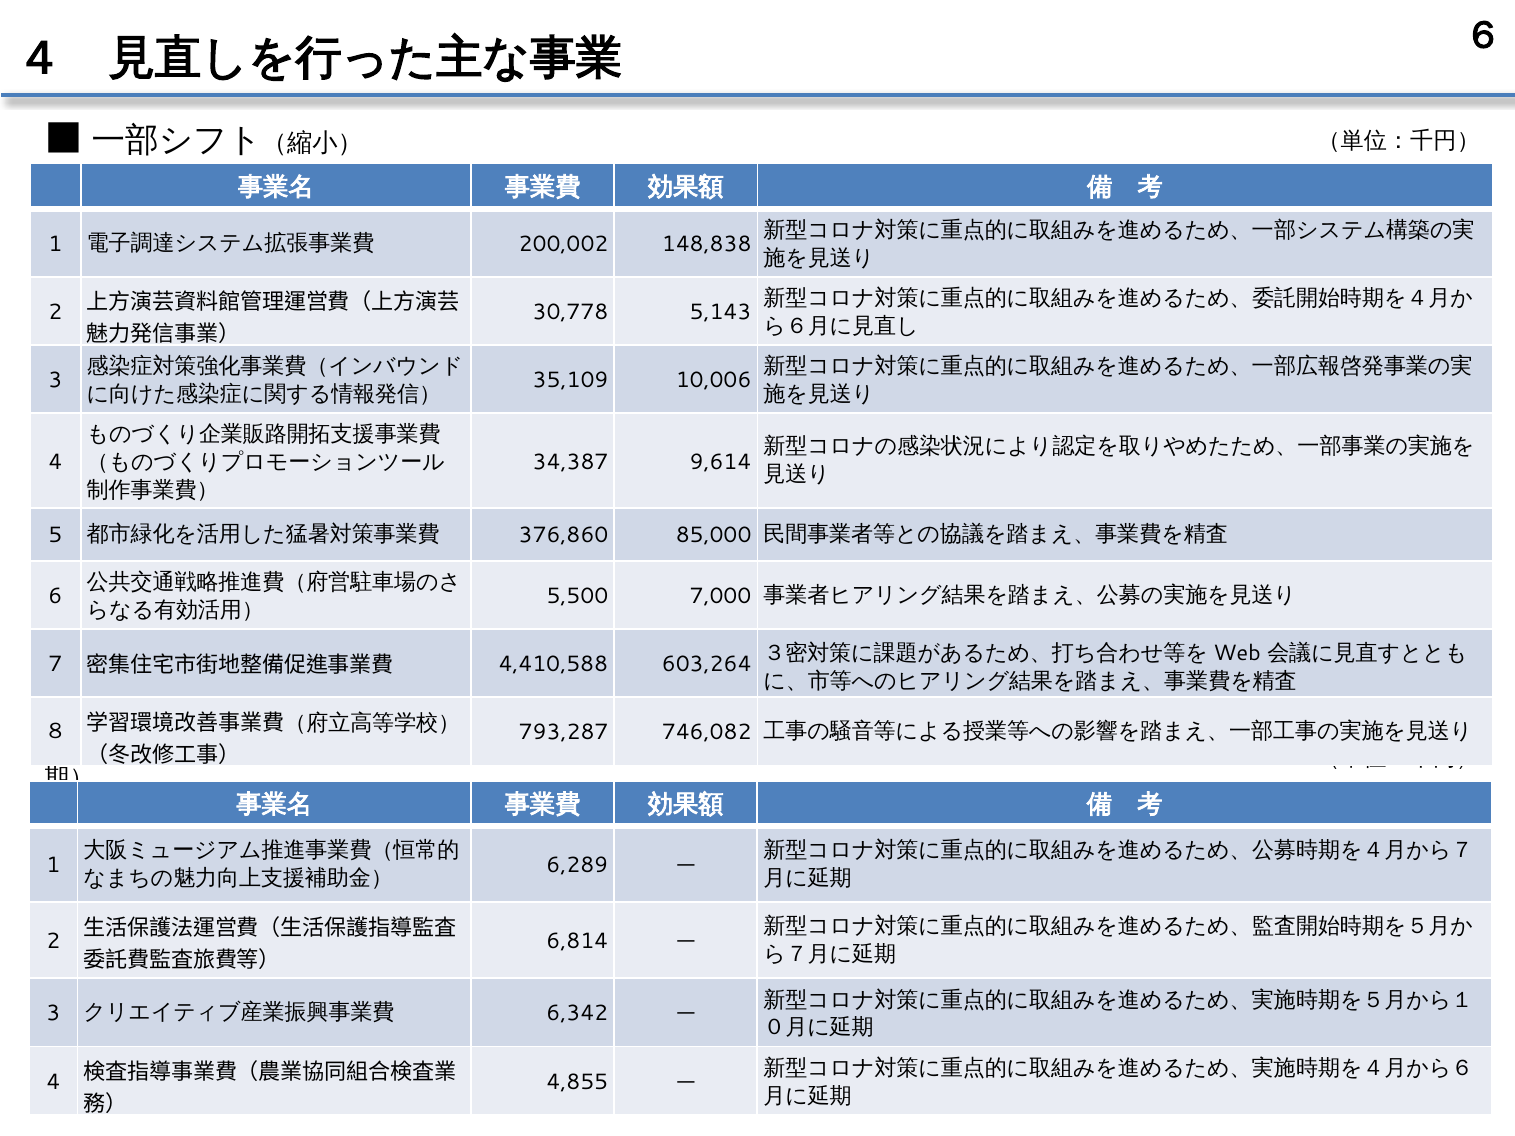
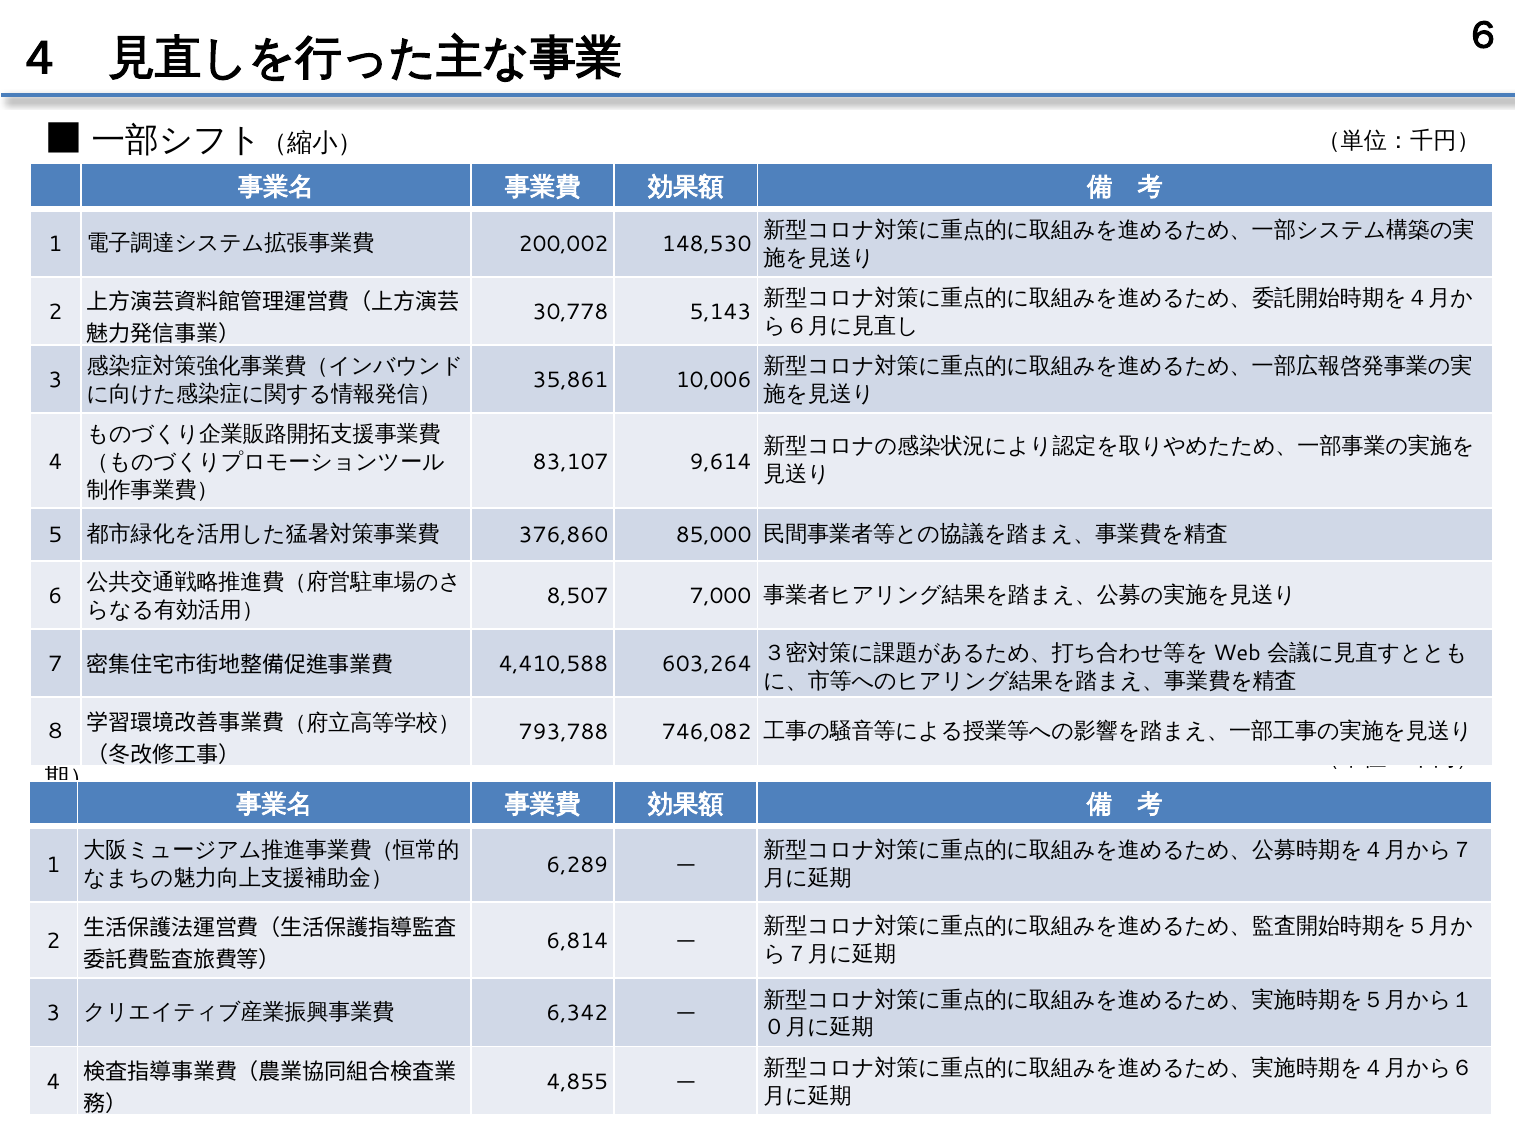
148,838: 148,838 -> 148,530 (707, 244)
35,109: 35,109 -> 35,861 (571, 380)
34,387: 34,387 -> 83,107 (571, 462)
5,500: 5,500 -> 8,507 (577, 596)
793,287: 793,287 -> 793,788 (564, 733)
